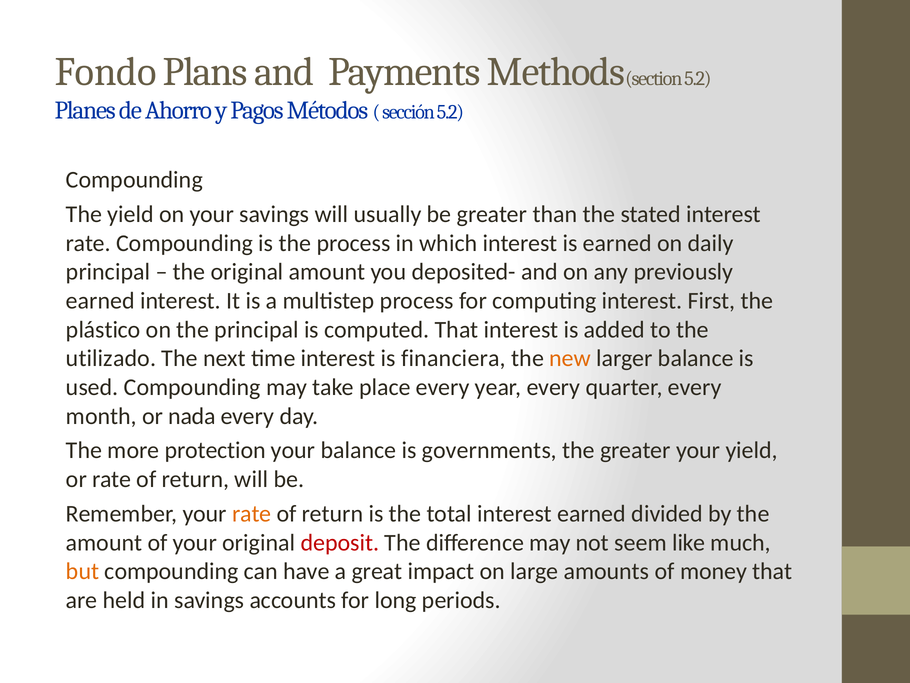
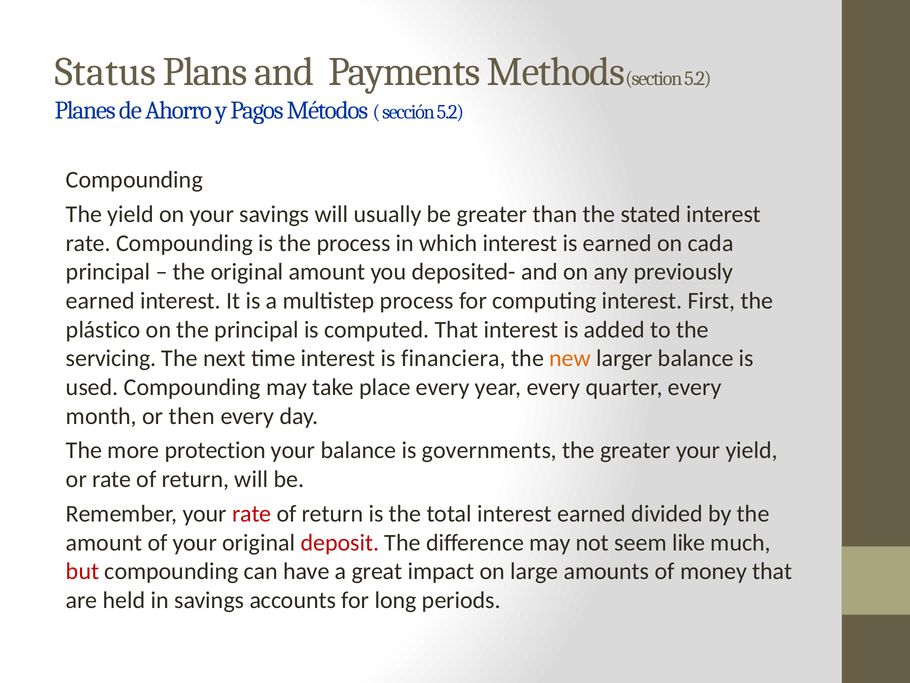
Fondo: Fondo -> Status (105, 72)
daily: daily -> cada (711, 243)
utilizado: utilizado -> servicing (111, 358)
nada: nada -> then (192, 416)
rate colour: orange -> red (252, 513)
but colour: orange -> red (83, 571)
